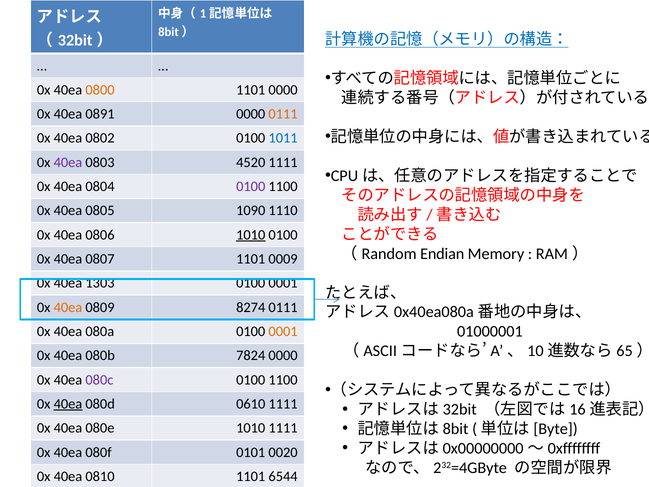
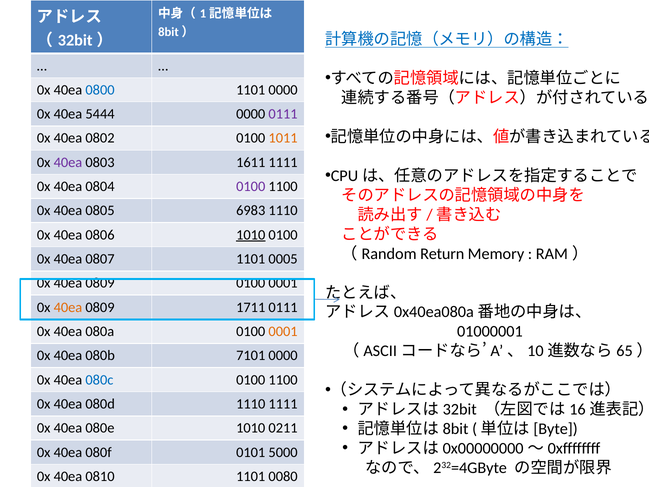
0800 colour: orange -> blue (100, 90)
0891: 0891 -> 5444 (100, 114)
0111 colour: orange -> purple (283, 114)
1011 colour: blue -> orange (283, 138)
4520: 4520 -> 1611 (251, 162)
1090: 1090 -> 6983 (251, 211)
Endian: Endian -> Return (442, 254)
0009: 0009 -> 0005 (283, 259)
1303: 1303 -> 0809 (100, 283)
8274: 8274 -> 1711 (251, 307)
7824: 7824 -> 7101 (251, 355)
080c colour: purple -> blue (99, 380)
40ea underline: present -> none (68, 404)
080d 0610: 0610 -> 1110 (251, 404)
1010 1111: 1111 -> 0211 (283, 428)
0020: 0020 -> 5000 (283, 452)
6544: 6544 -> 0080 (283, 476)
